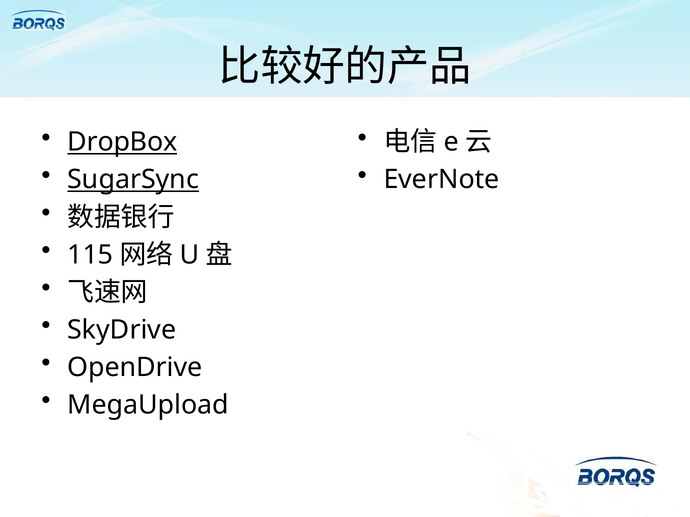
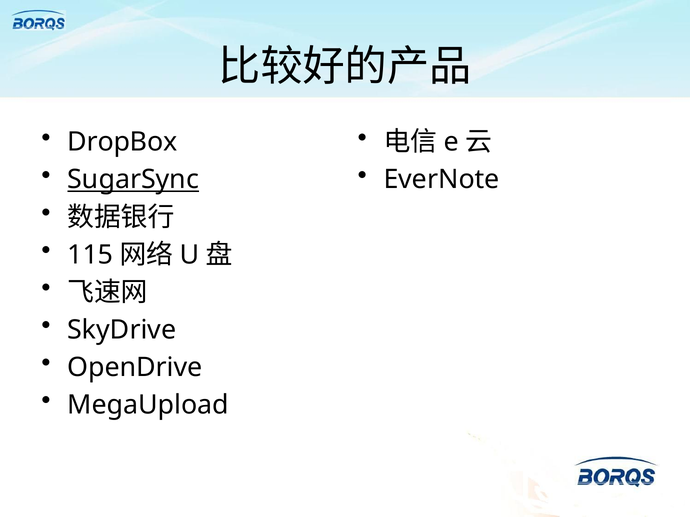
DropBox underline: present -> none (122, 142)
